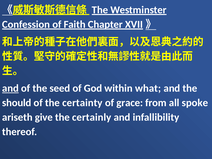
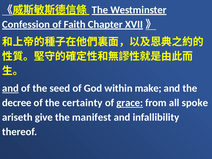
what: what -> make (148, 88)
should: should -> decree (17, 103)
grace underline: none -> present (130, 103)
certainly: certainly -> manifest (92, 117)
